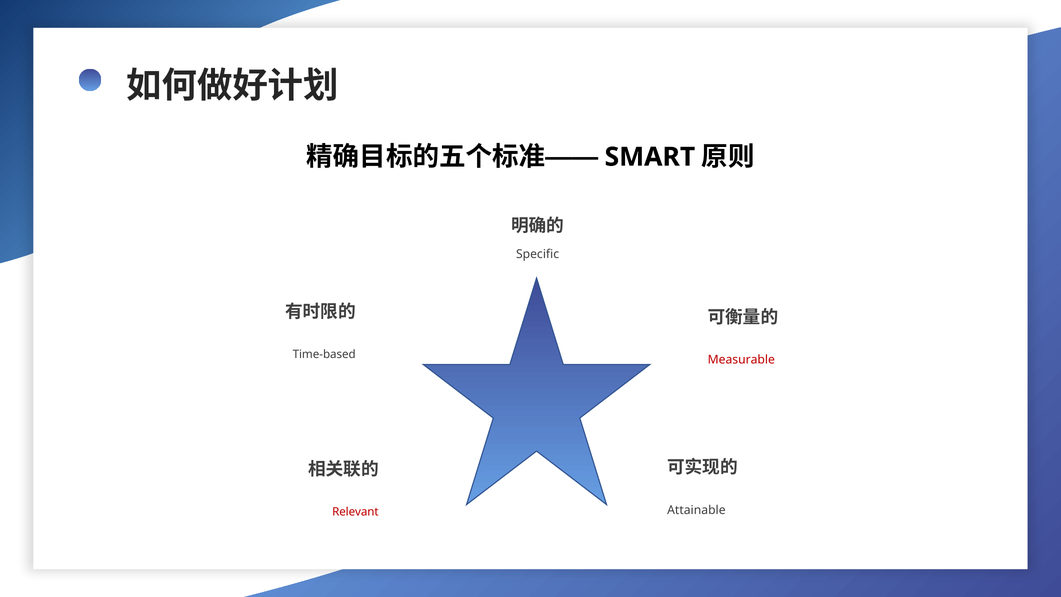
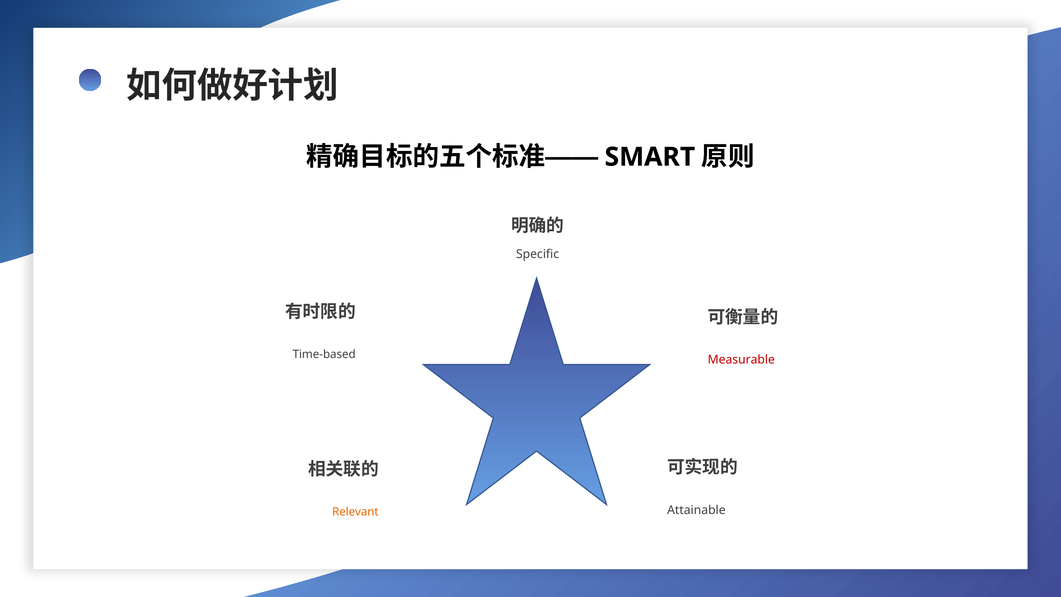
Relevant colour: red -> orange (355, 512)
